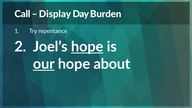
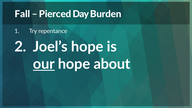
Call: Call -> Fall (22, 14)
Display: Display -> Pierced (55, 14)
hope underline: present -> none (87, 47)
